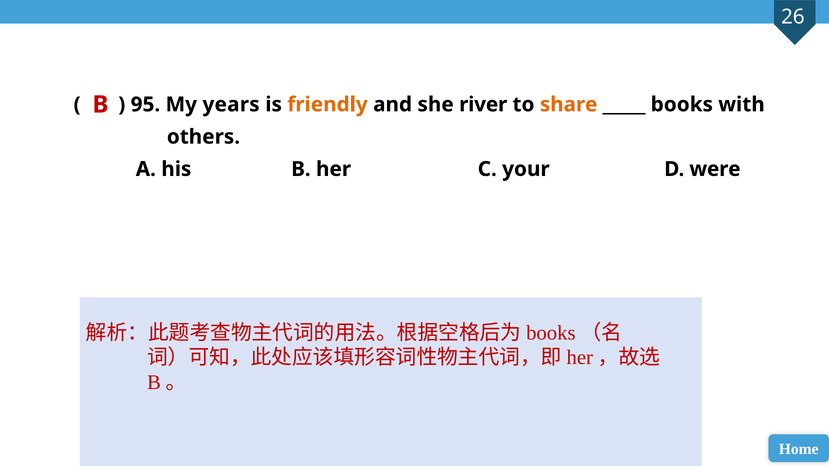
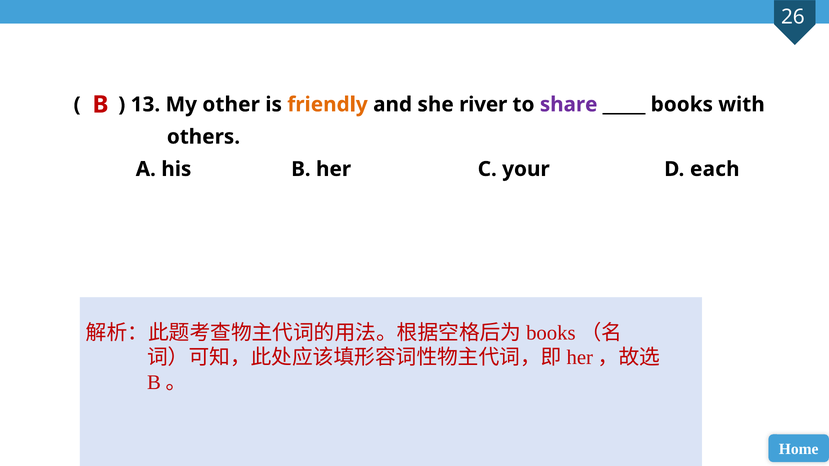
95: 95 -> 13 (145, 105)
years: years -> other (231, 105)
share colour: orange -> purple (569, 105)
were: were -> each (715, 169)
